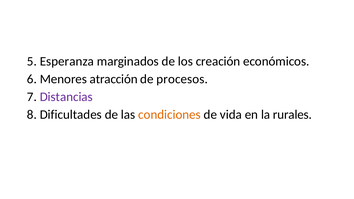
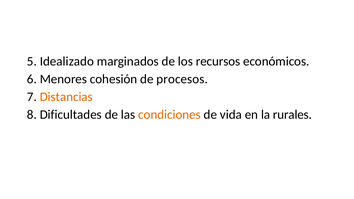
Esperanza: Esperanza -> Idealizado (67, 61)
creación: creación -> recursos (218, 61)
atracción: atracción -> cohesión (114, 79)
Distancias colour: purple -> orange (66, 97)
